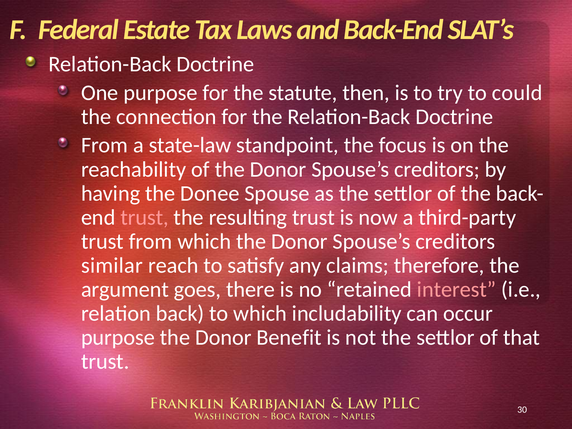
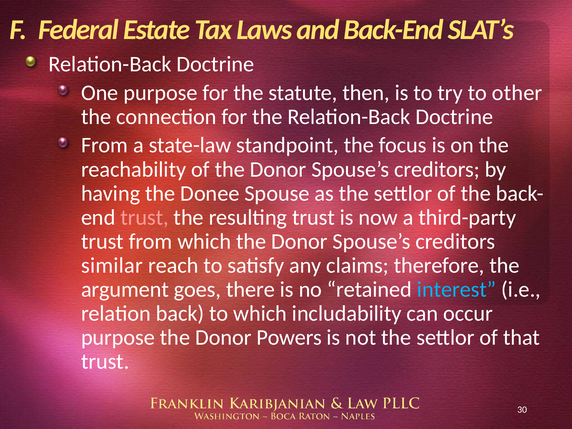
could: could -> other (517, 93)
interest colour: pink -> light blue (457, 289)
Benefit: Benefit -> Powers (289, 338)
